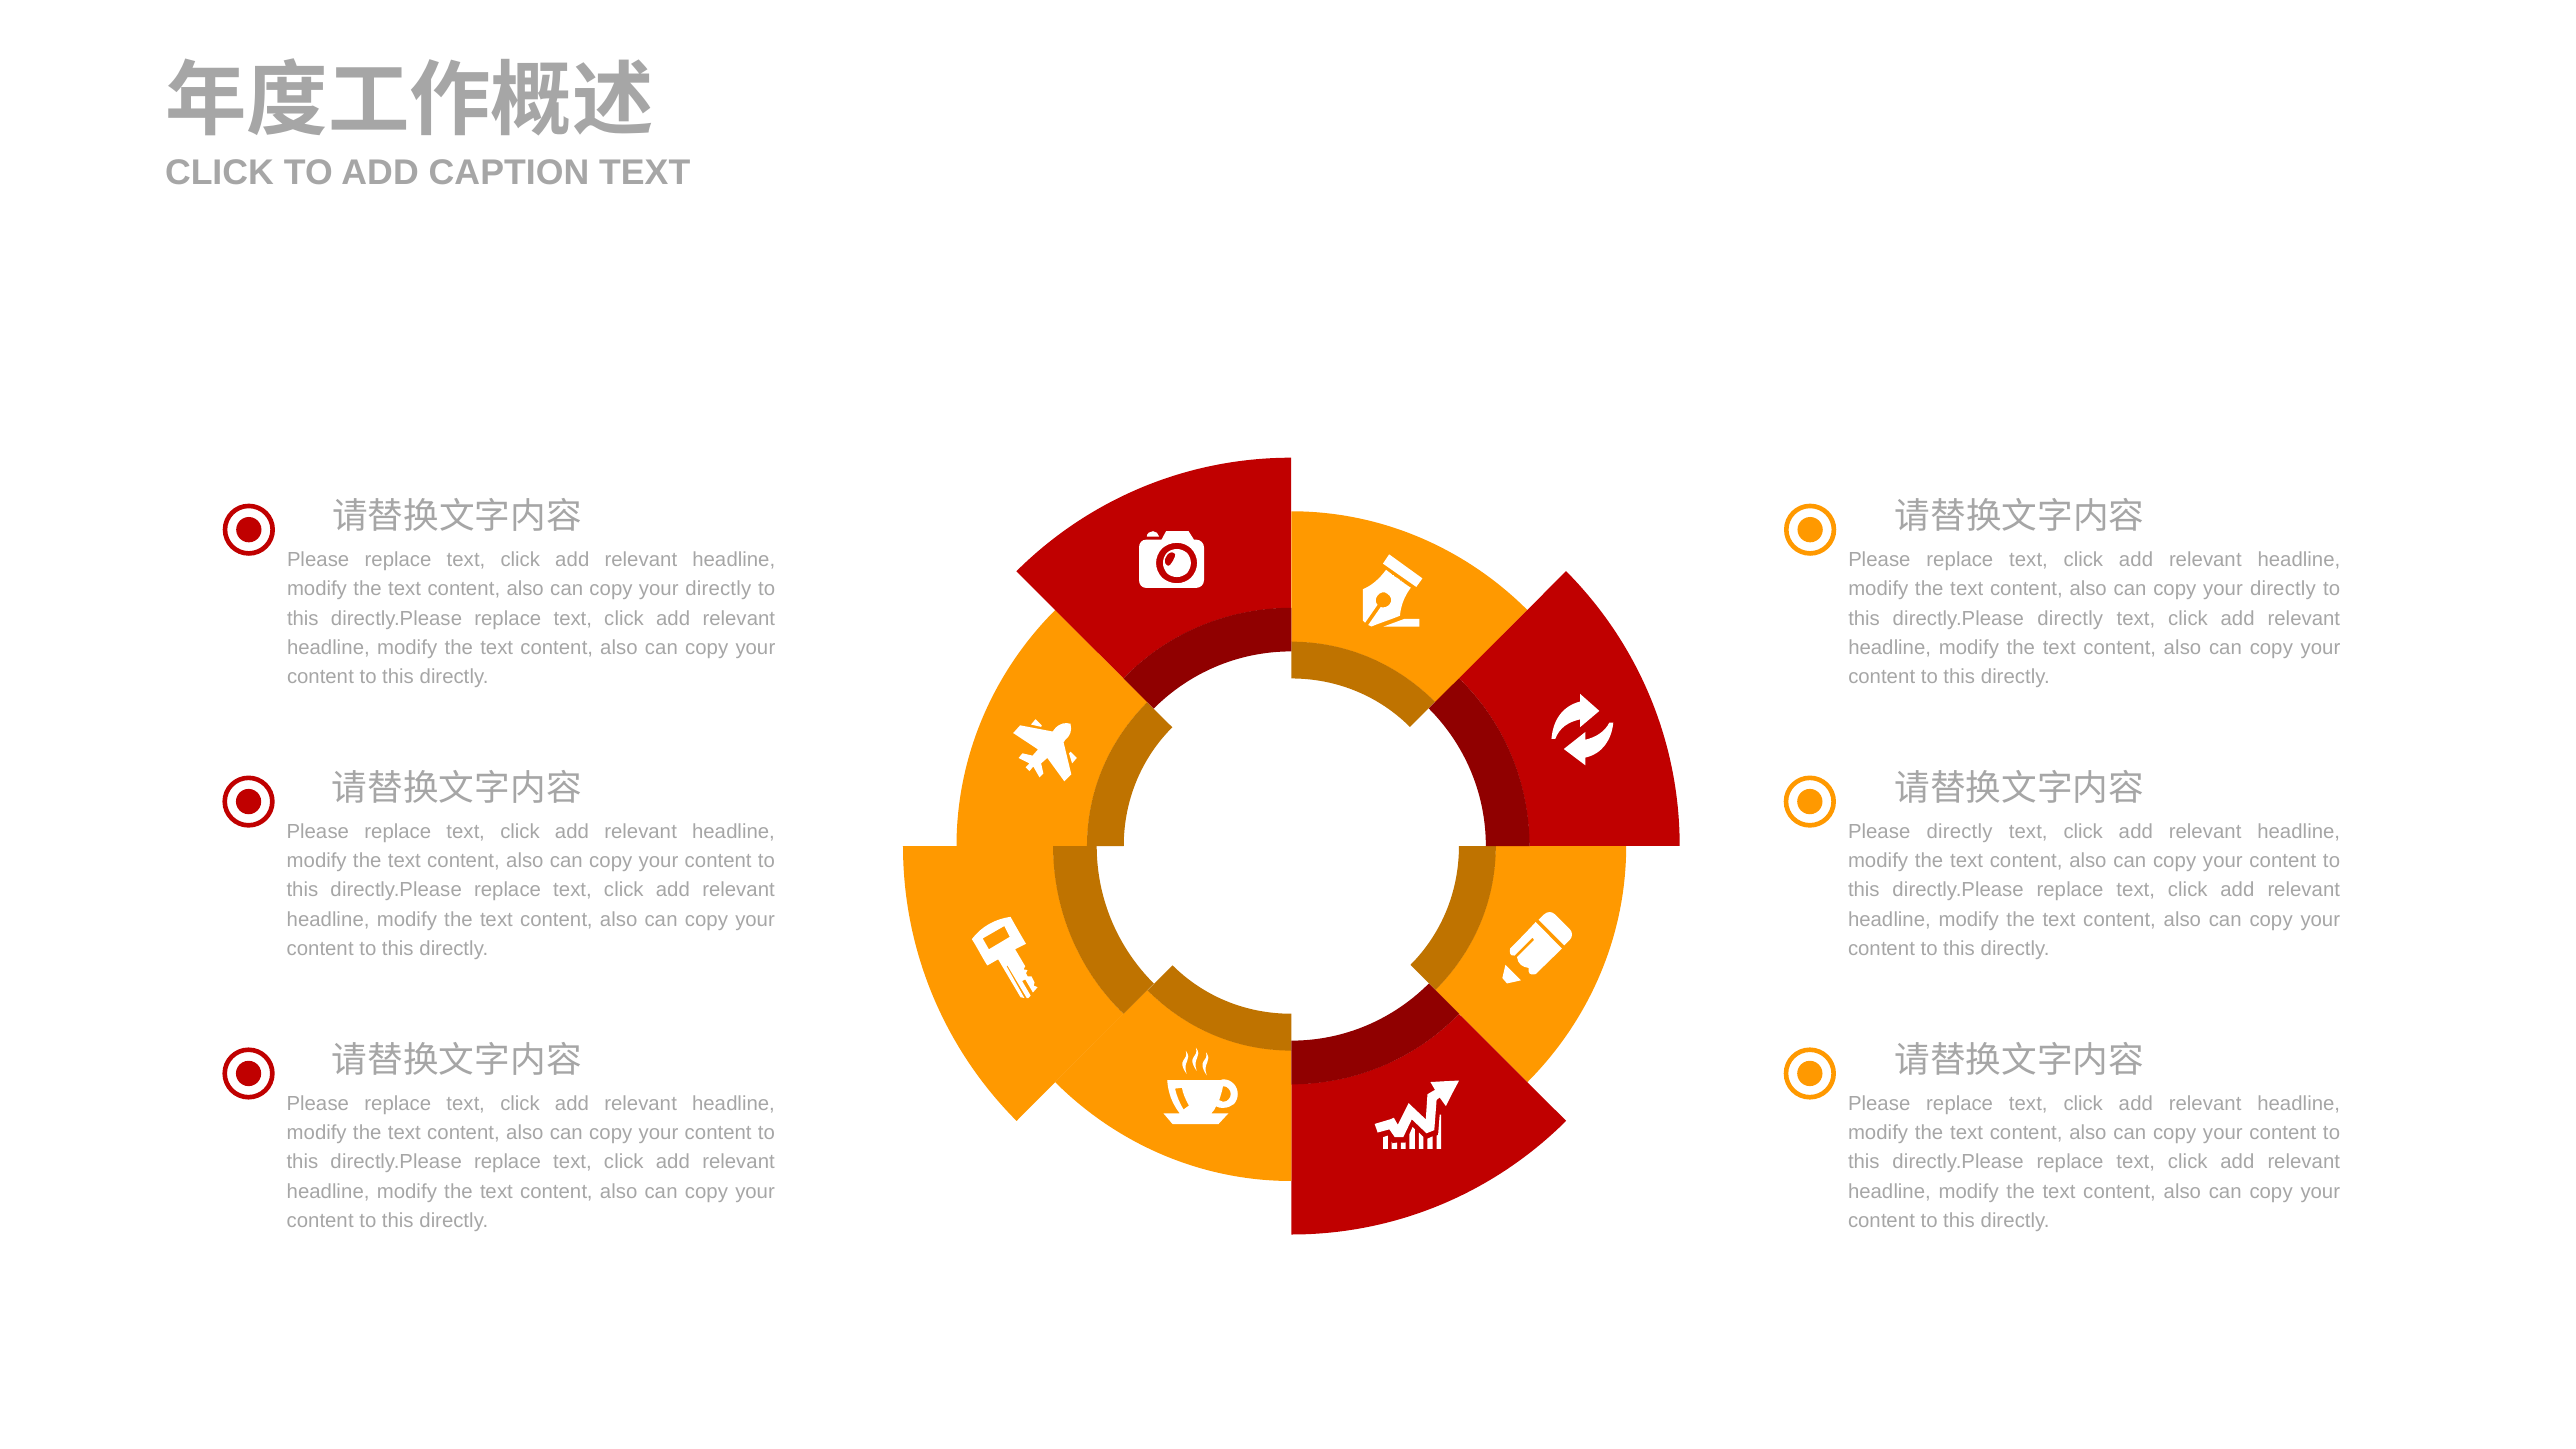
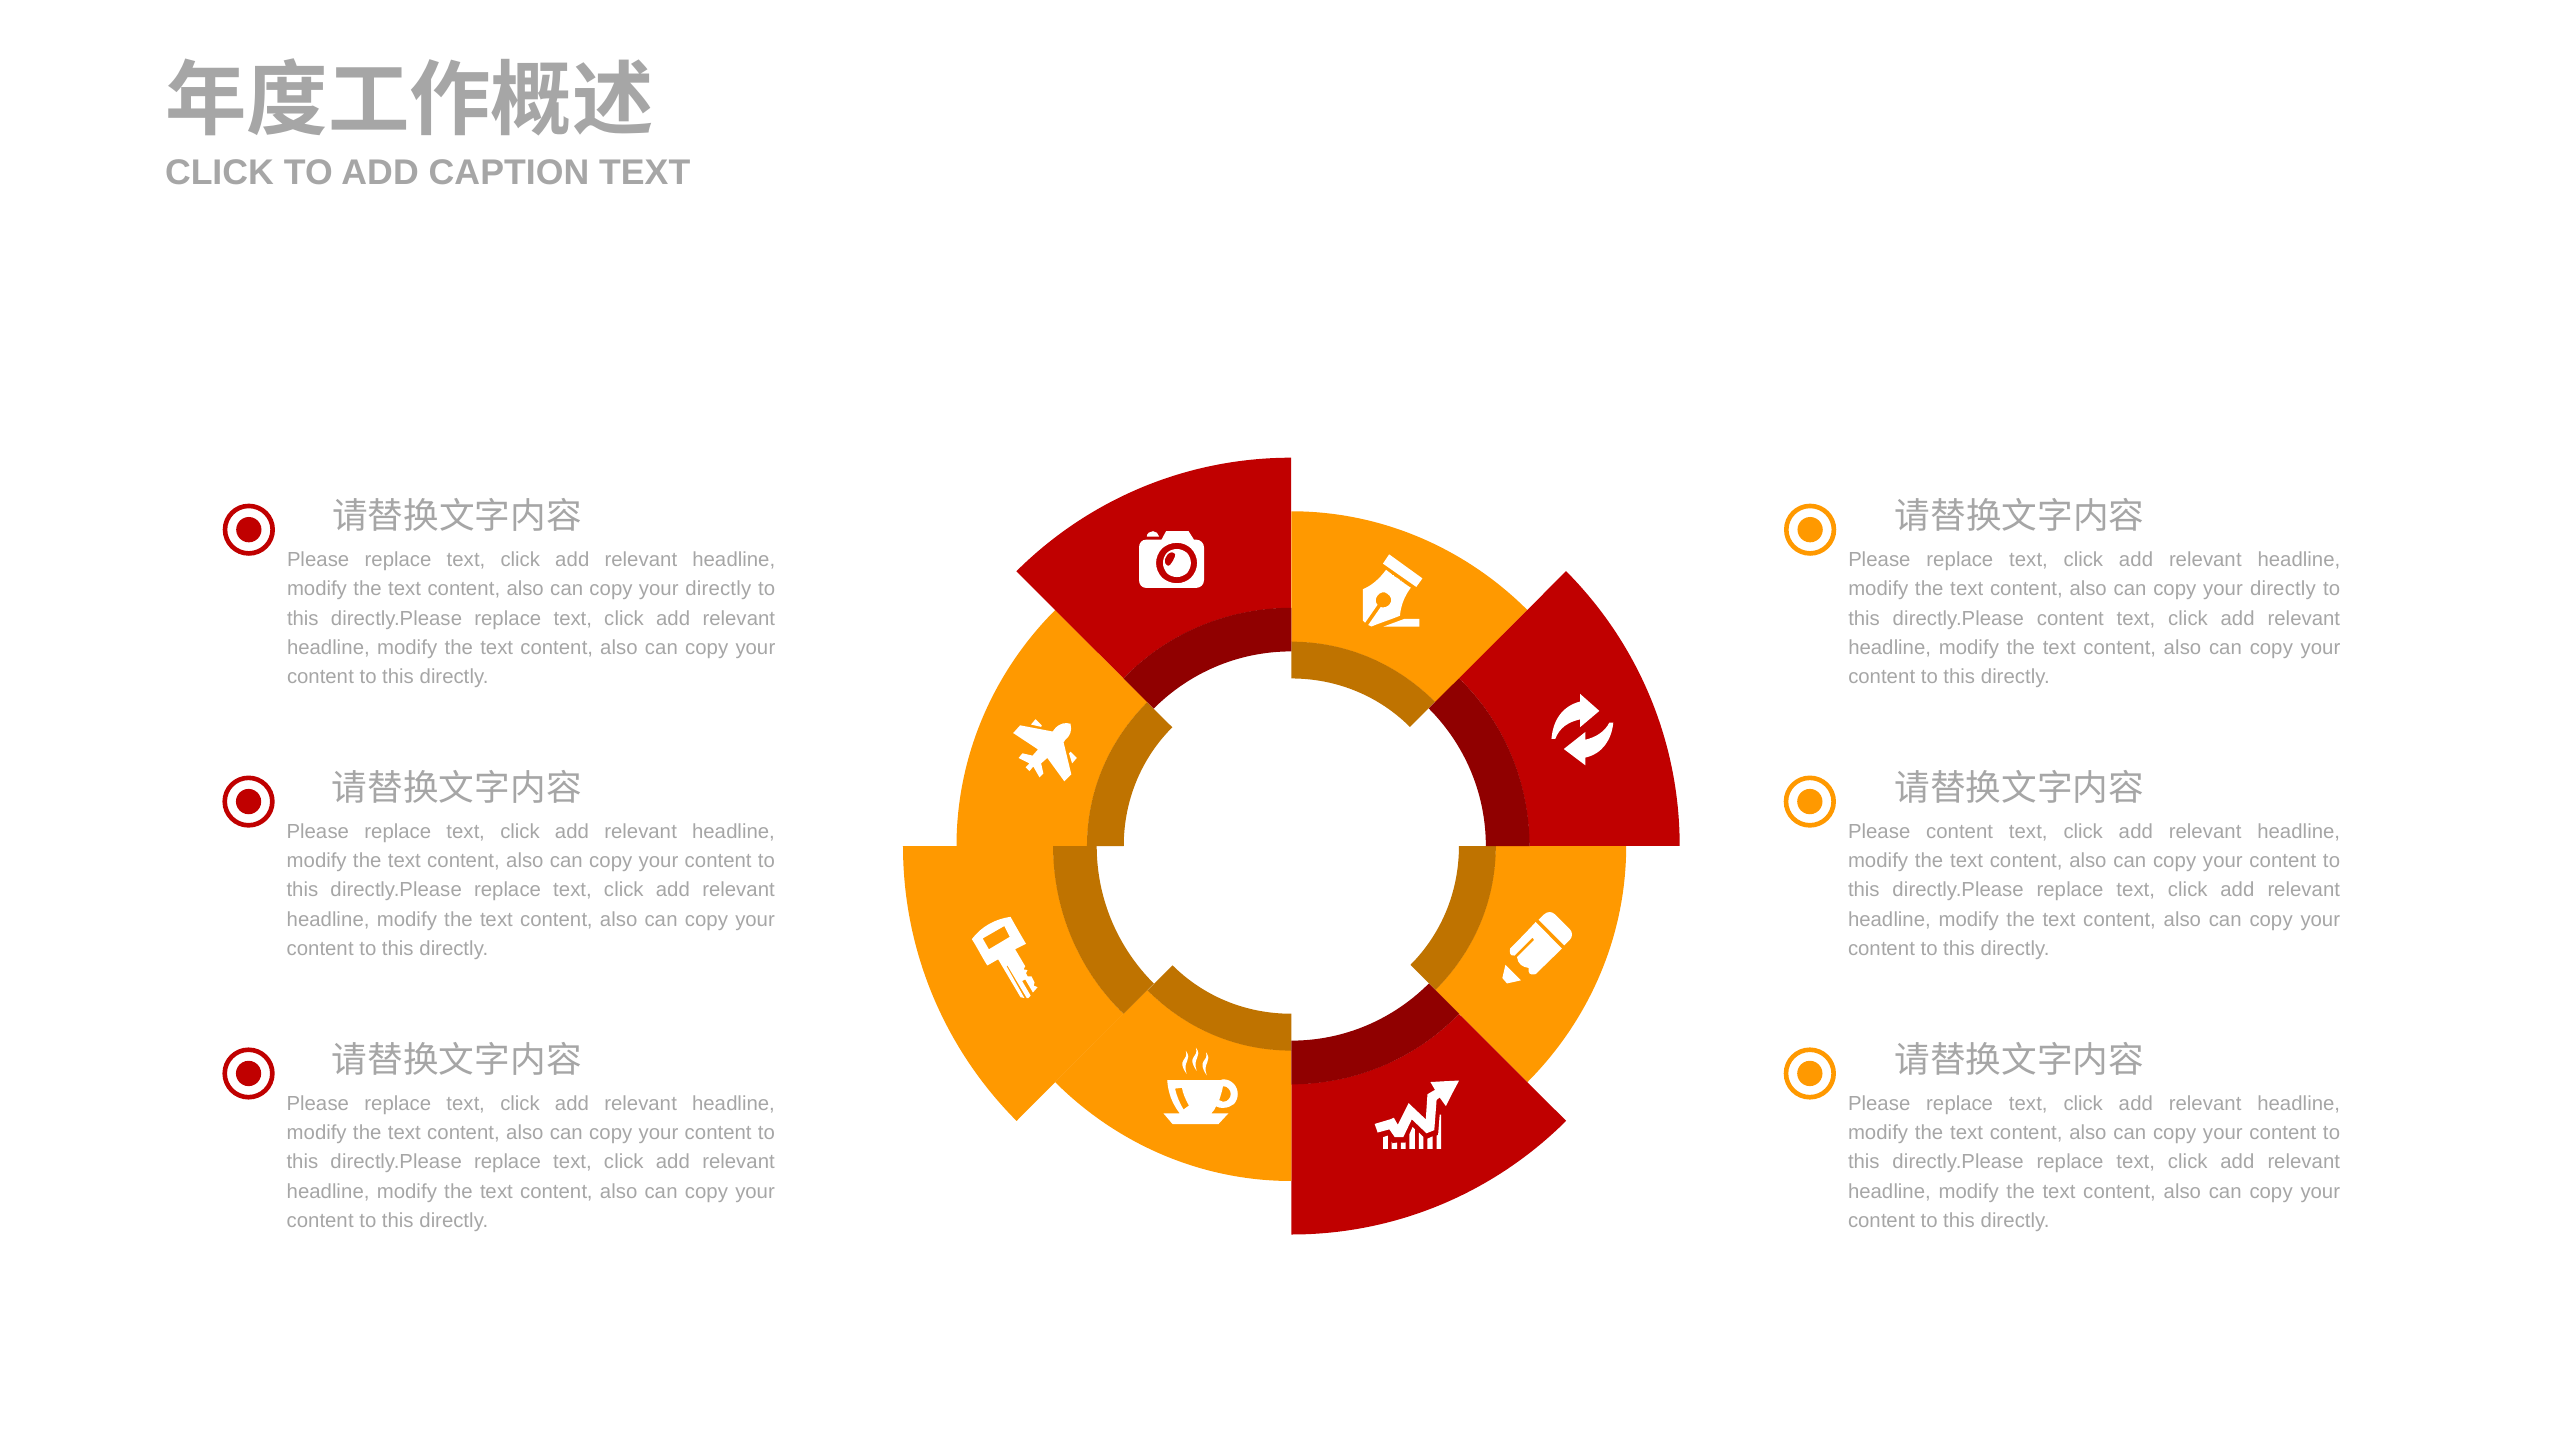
directly.Please directly: directly -> content (2070, 618)
Please directly: directly -> content (1960, 832)
